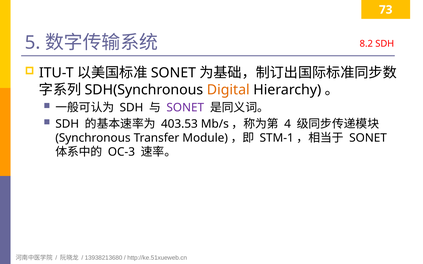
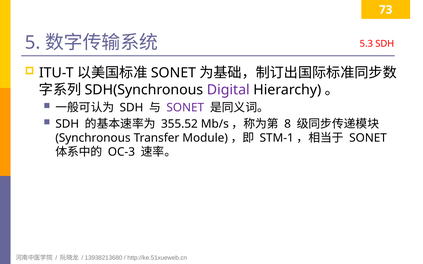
8.2: 8.2 -> 5.3 (366, 44)
Digital colour: orange -> purple (228, 90)
403.53: 403.53 -> 355.52 (179, 124)
4: 4 -> 8 (288, 124)
